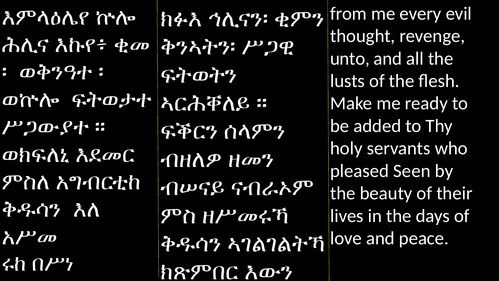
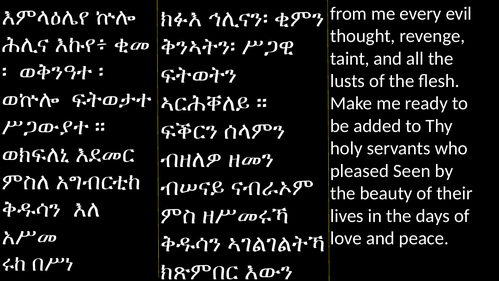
unto: unto -> taint (350, 58)
